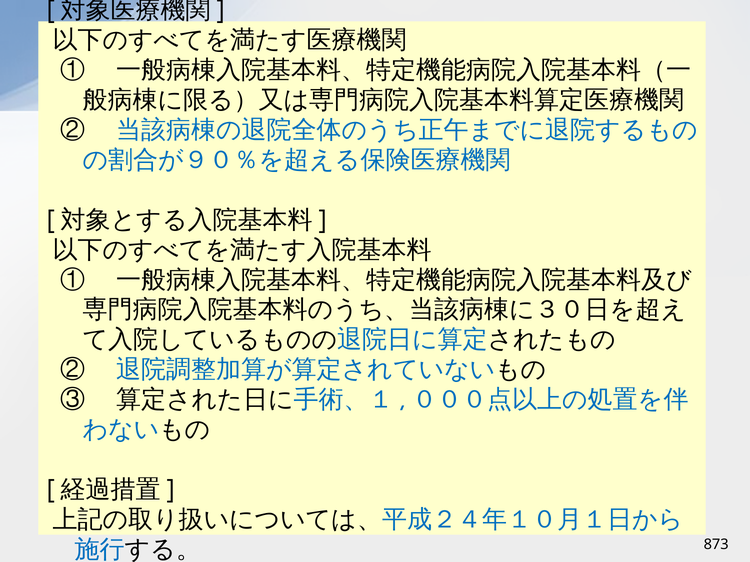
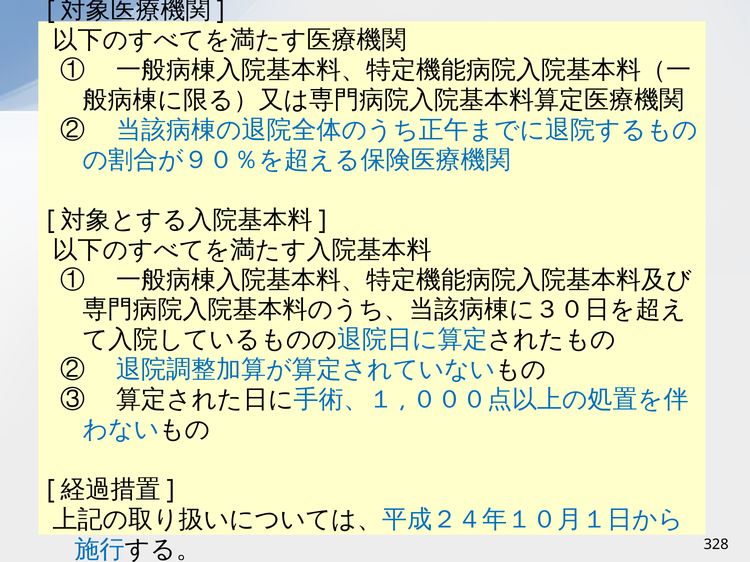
873: 873 -> 328 (716, 545)
